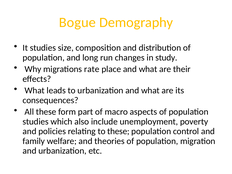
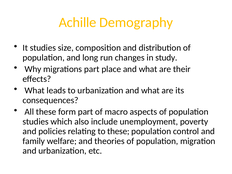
Bogue: Bogue -> Achille (78, 22)
migrations rate: rate -> part (92, 69)
